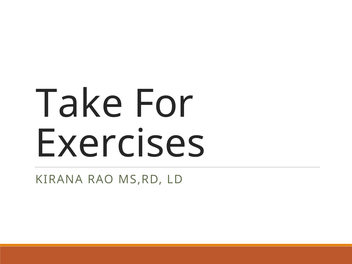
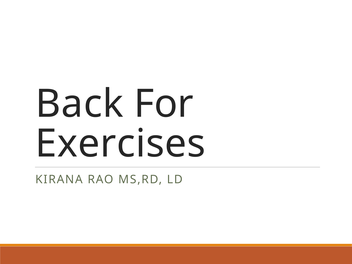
Take: Take -> Back (80, 104)
